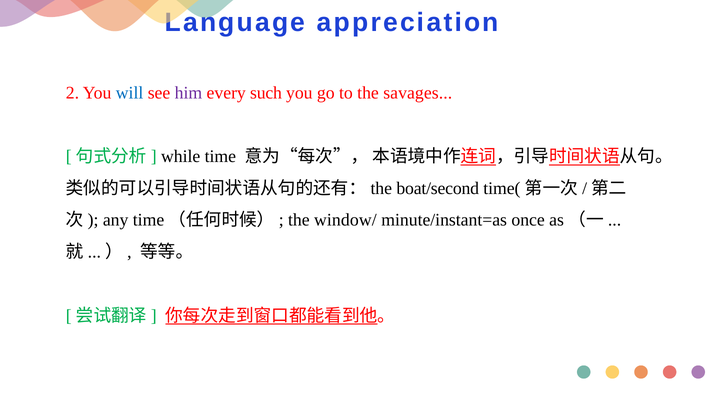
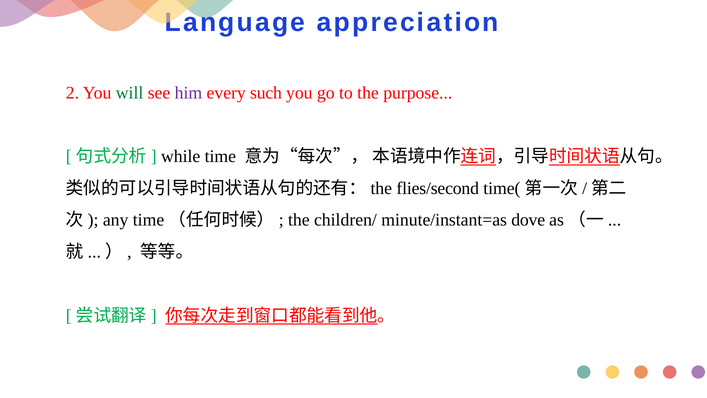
will colour: blue -> green (130, 93)
savages: savages -> purpose (418, 93)
boat/second: boat/second -> flies/second (438, 188)
window/: window/ -> children/ (345, 220)
once: once -> dove (528, 220)
